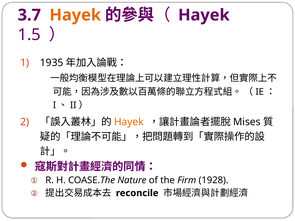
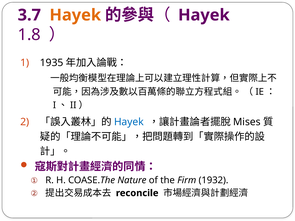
1.5: 1.5 -> 1.8 (29, 35)
Hayek colour: orange -> blue (129, 122)
1928: 1928 -> 1932 (214, 180)
